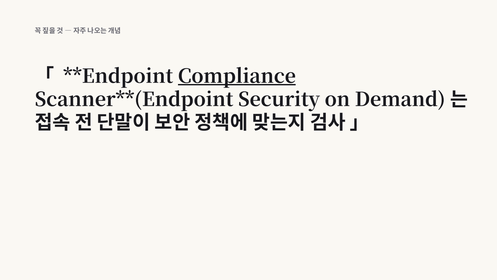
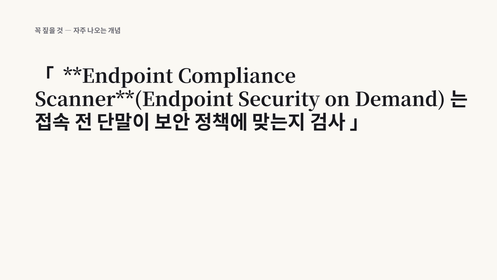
Compliance underline: present -> none (237, 76)
